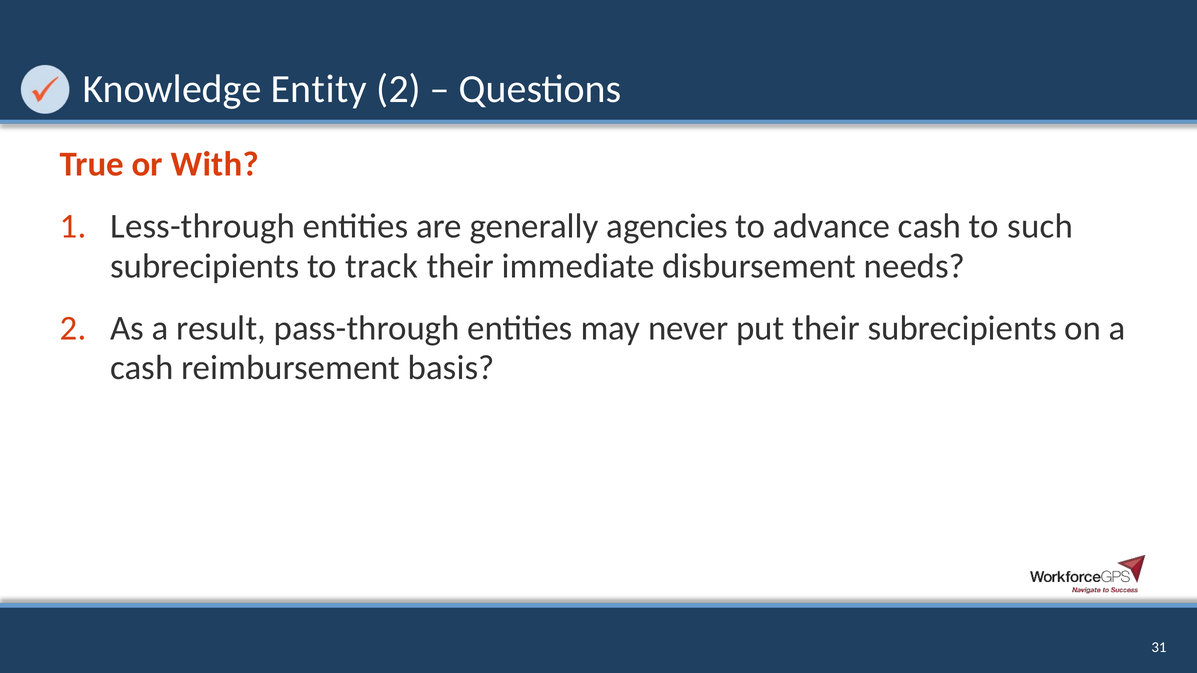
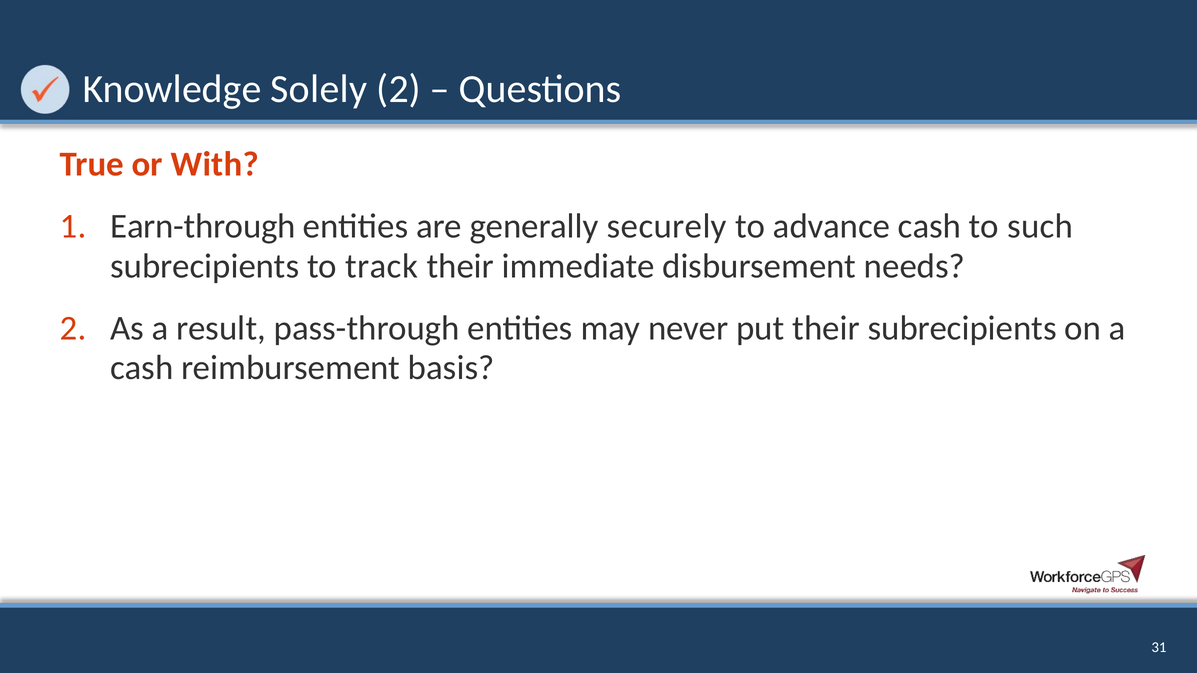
Entity: Entity -> Solely (319, 89)
Less-through: Less-through -> Earn-through (203, 226)
agencies: agencies -> securely (667, 226)
